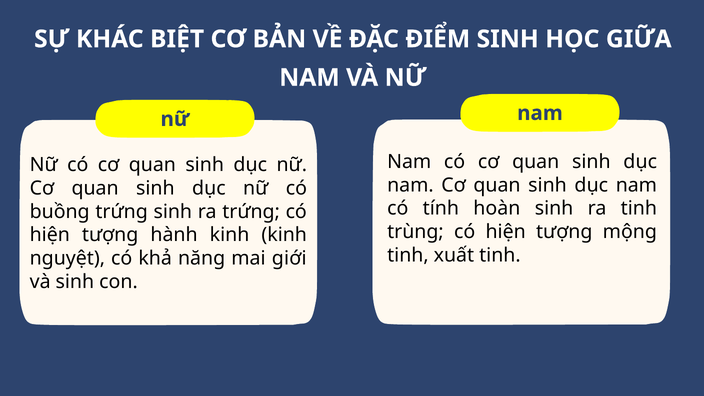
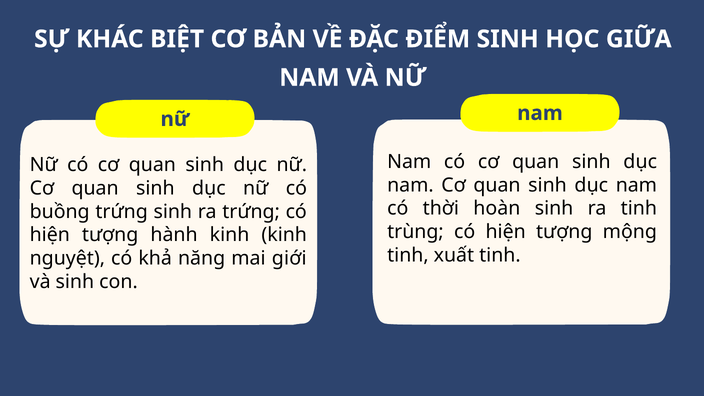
tính: tính -> thời (441, 209)
